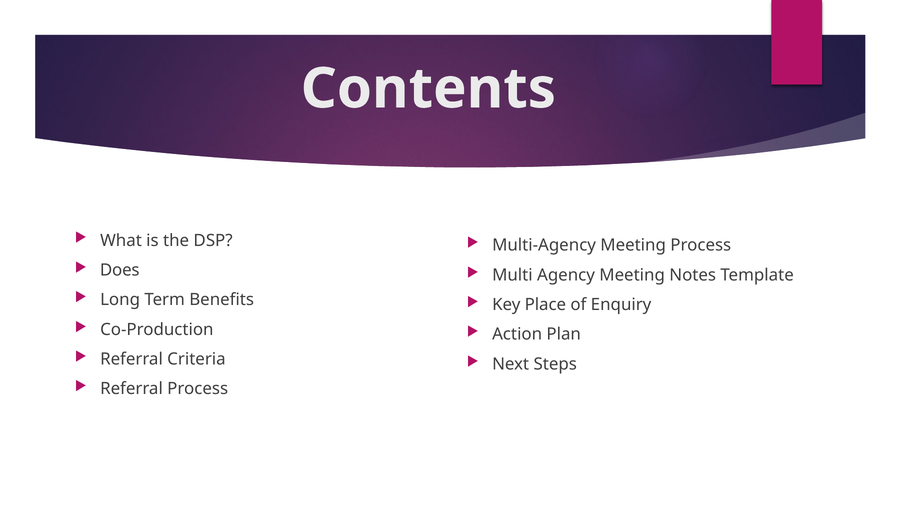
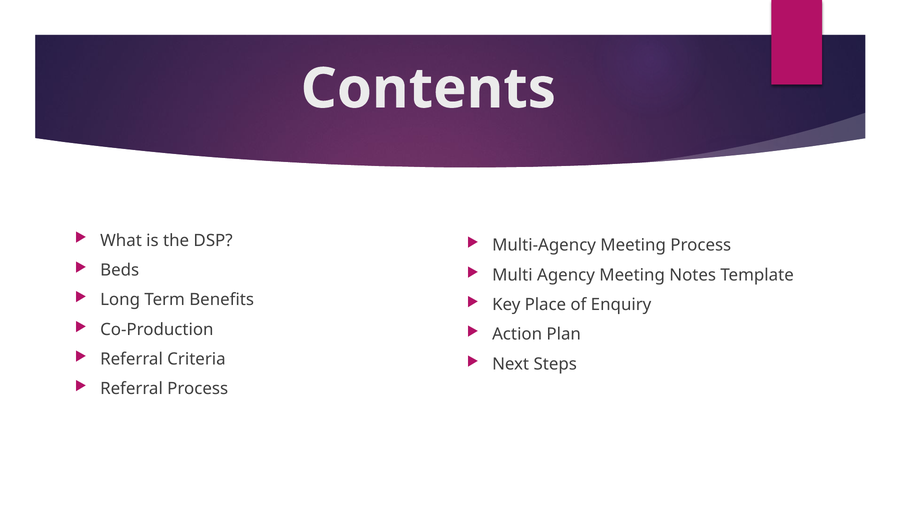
Does: Does -> Beds (120, 270)
